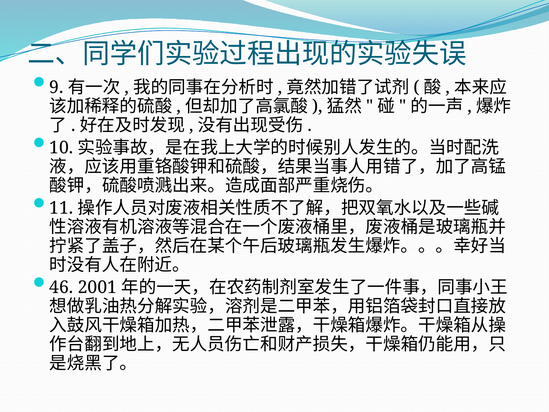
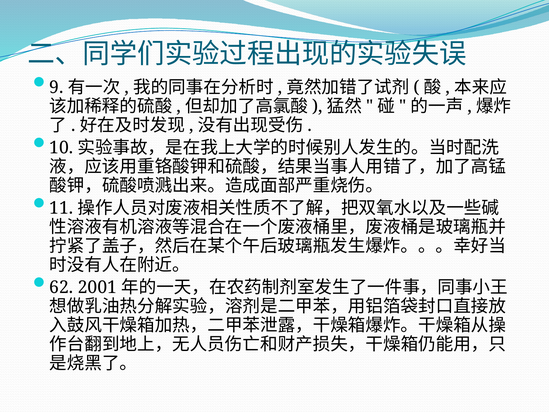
46: 46 -> 62 (61, 287)
